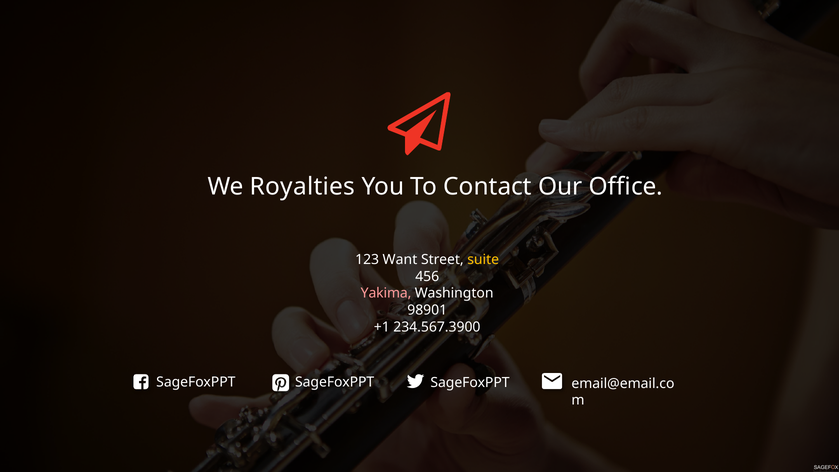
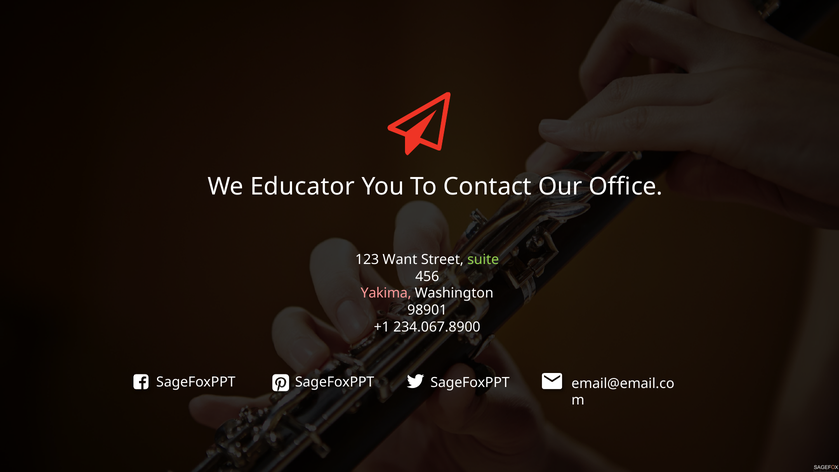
Royalties: Royalties -> Educator (302, 186)
suite colour: yellow -> light green (483, 260)
234.567.3900: 234.567.3900 -> 234.067.8900 (437, 327)
